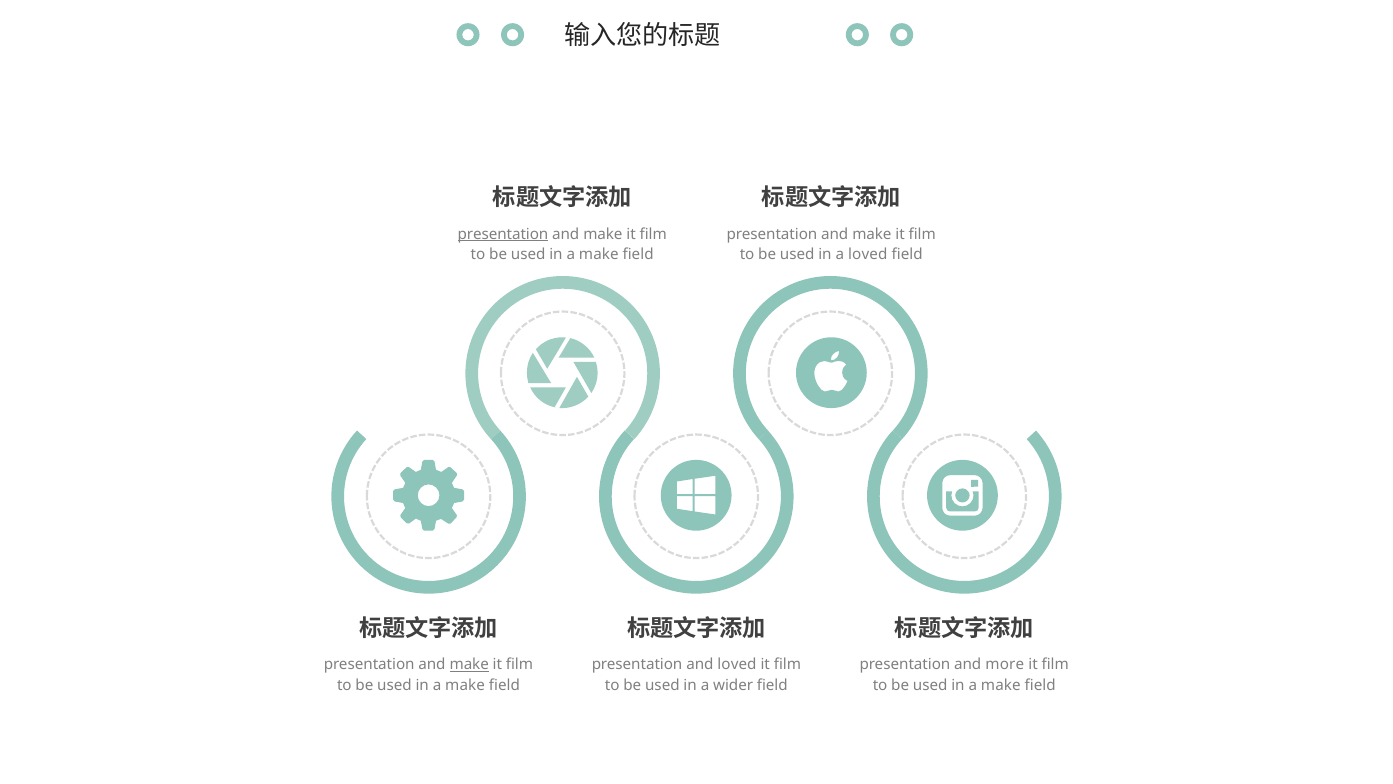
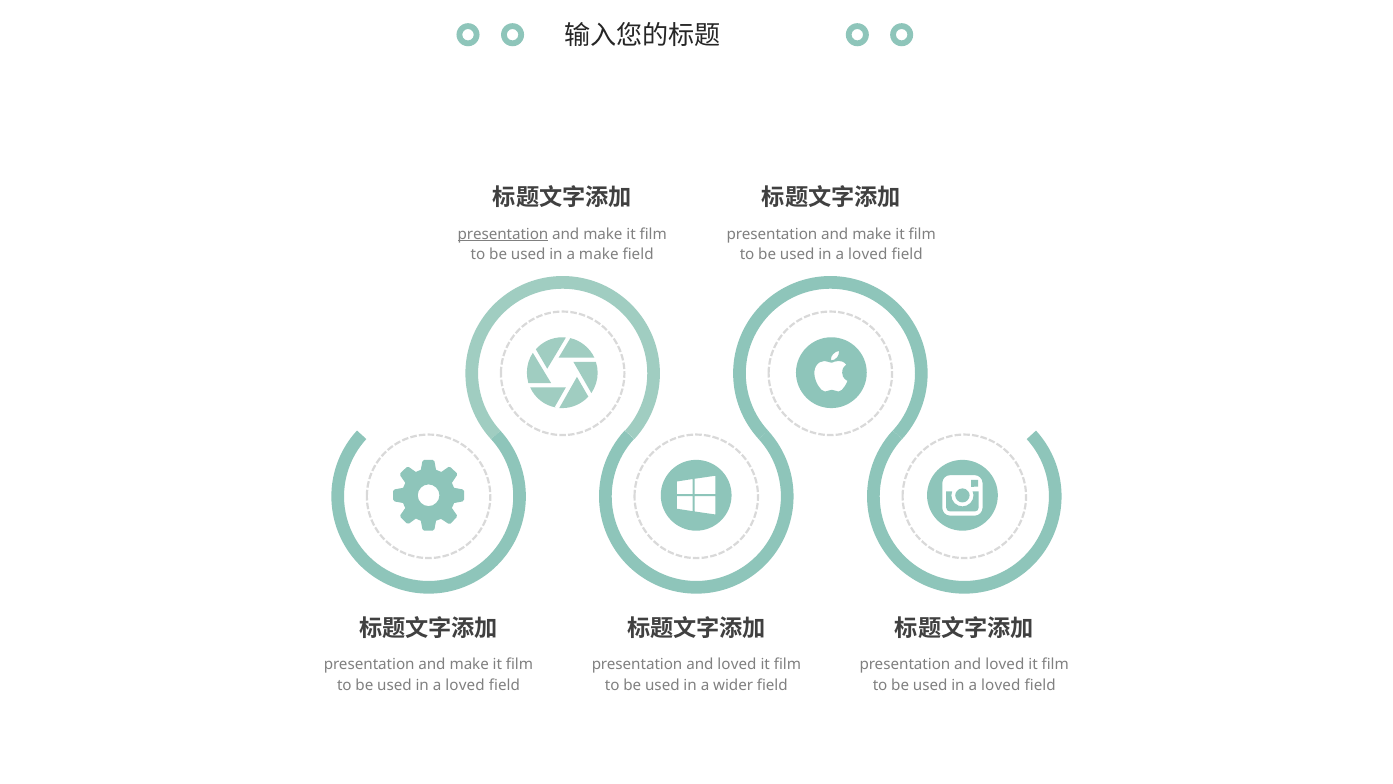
make underline: present -> none (469, 664)
more: more -> loved (1005, 664)
make: make -> loved (465, 685)
make: make -> loved (1001, 685)
